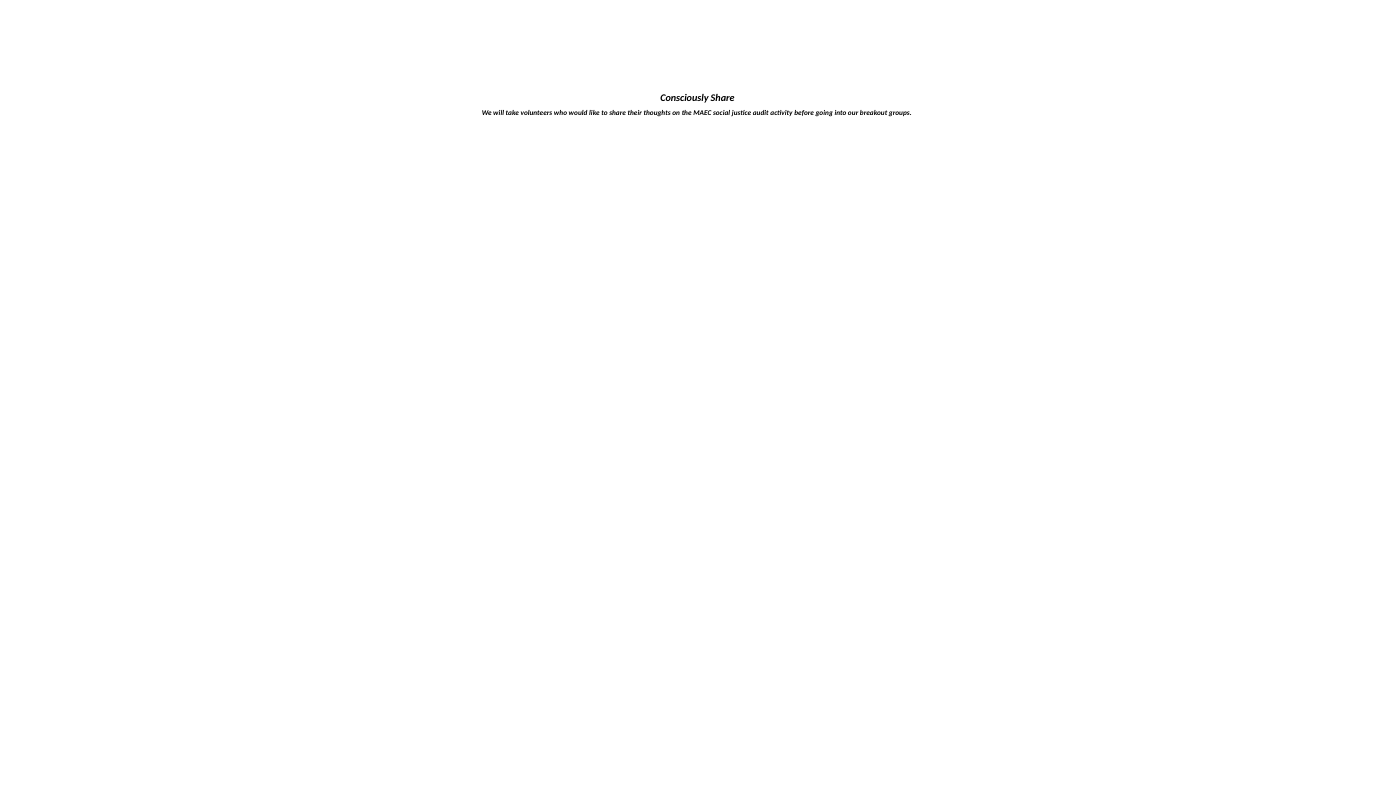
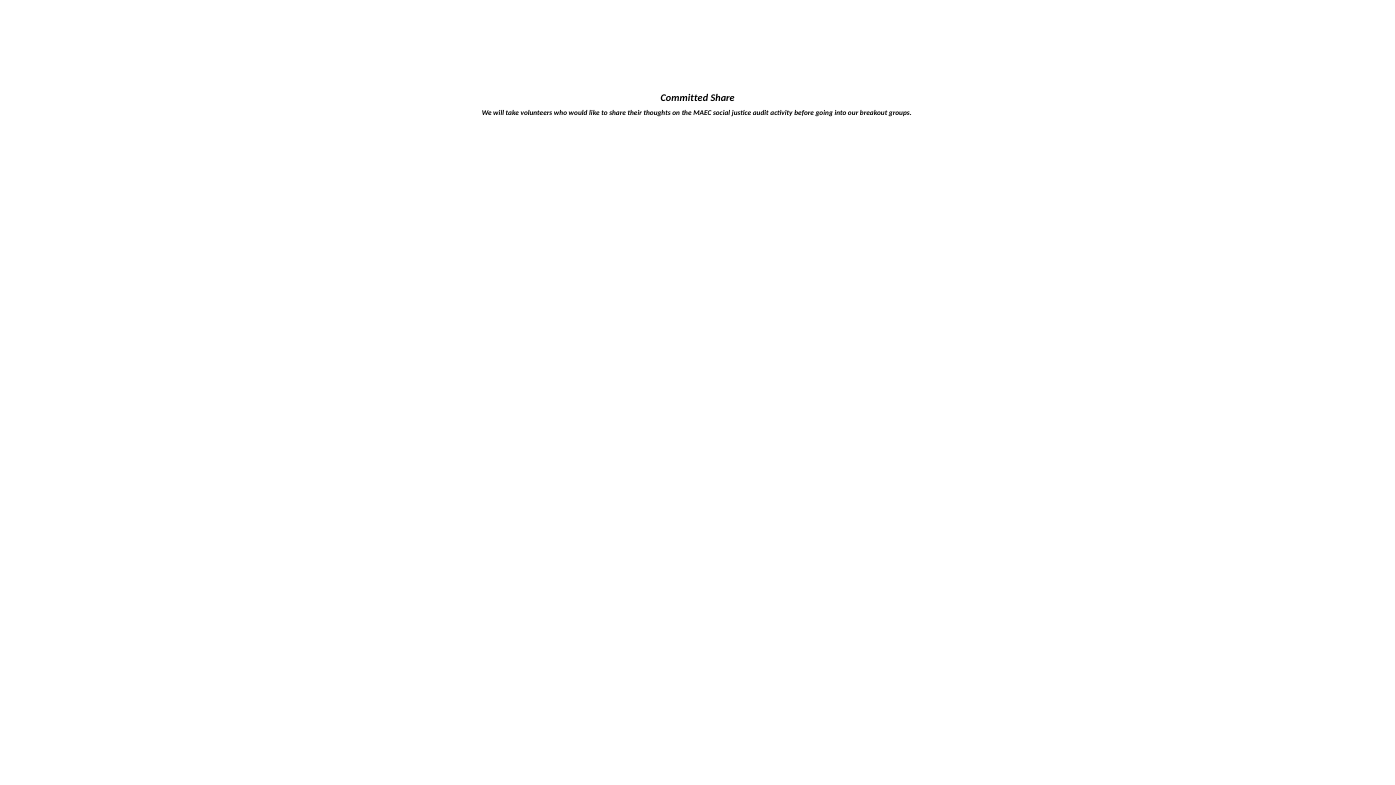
Consciously: Consciously -> Committed (684, 98)
